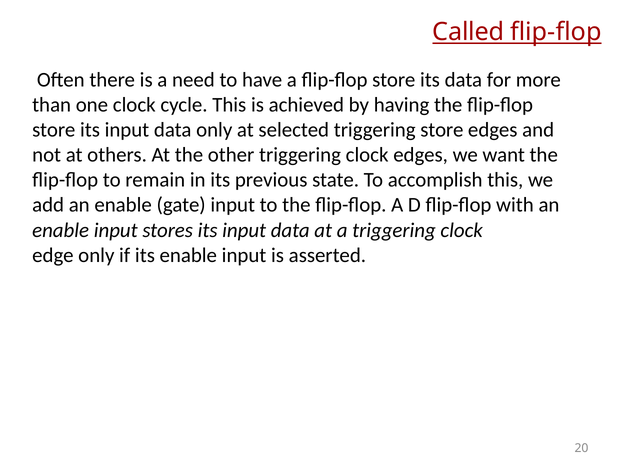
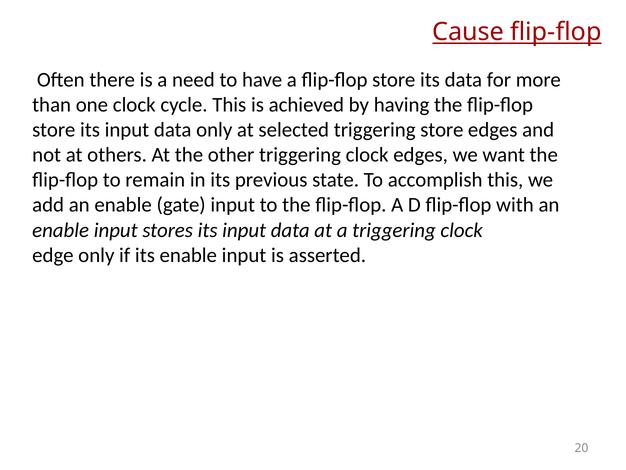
Called: Called -> Cause (468, 32)
